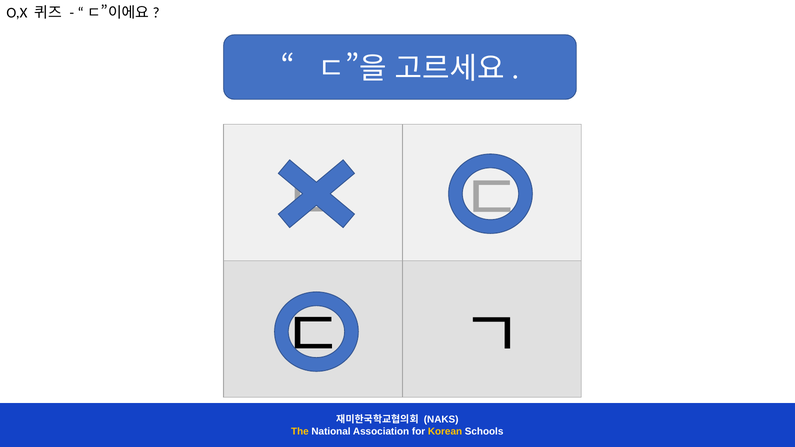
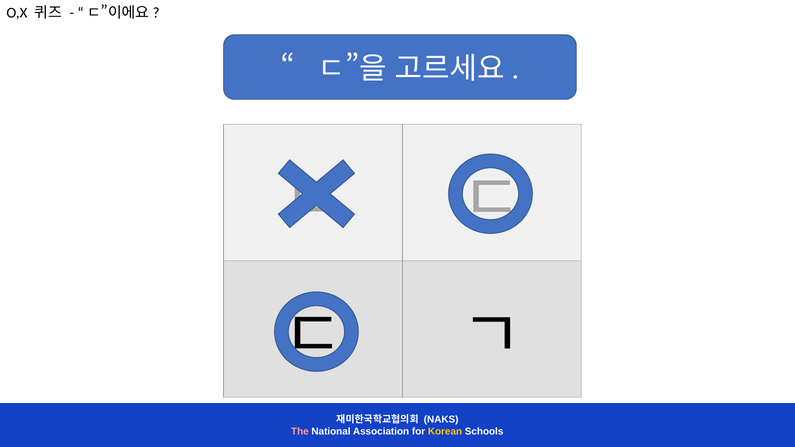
The colour: yellow -> pink (300, 432)
